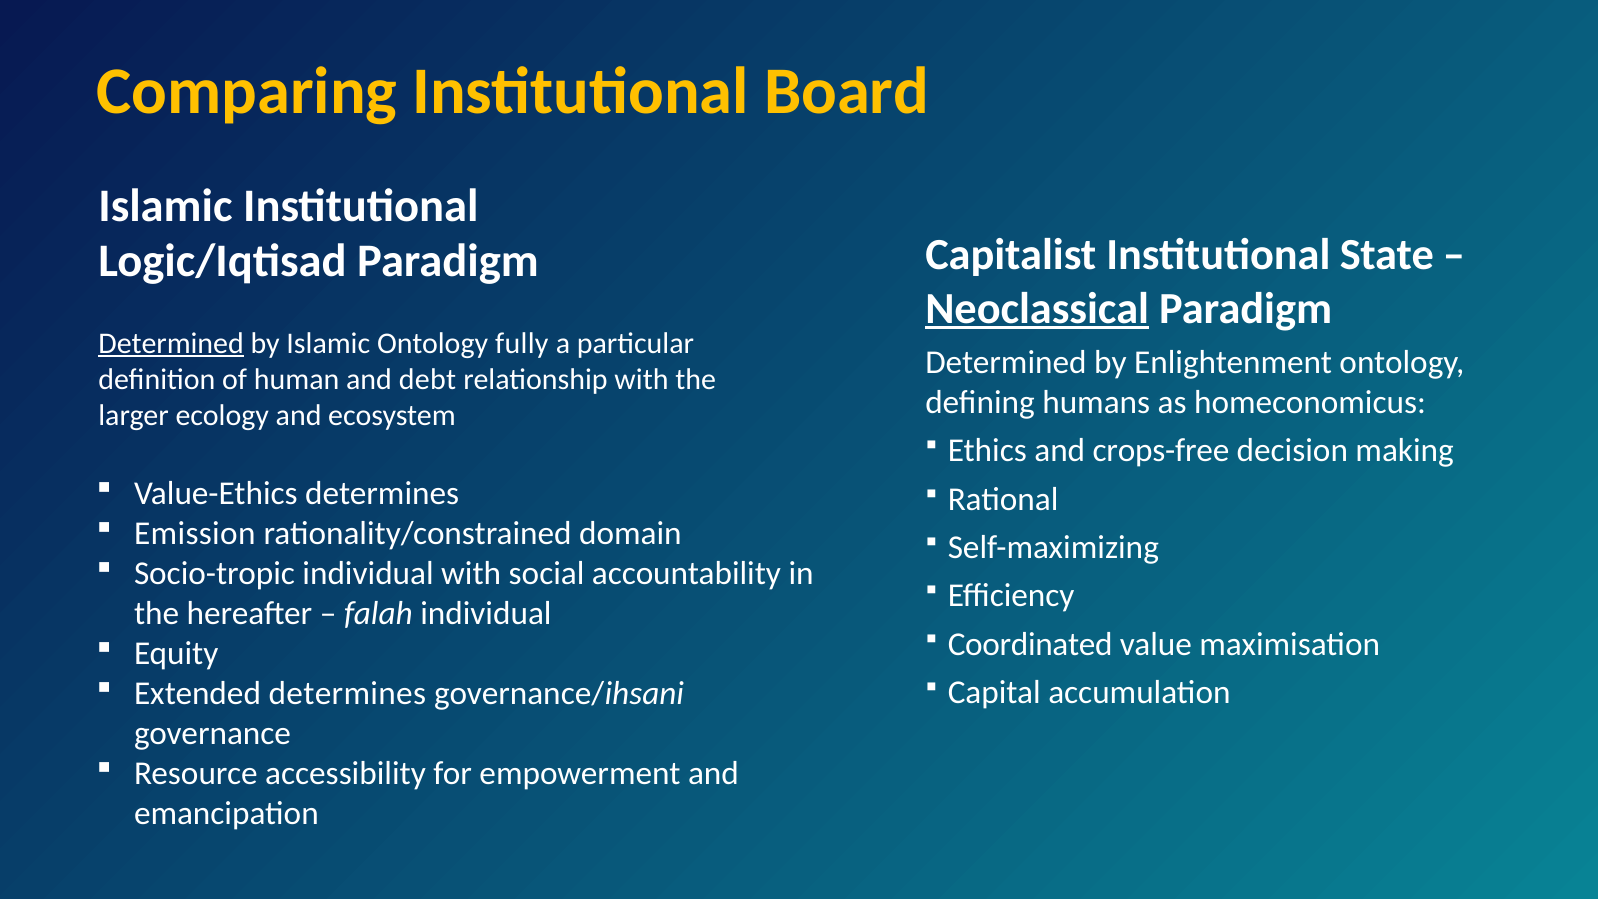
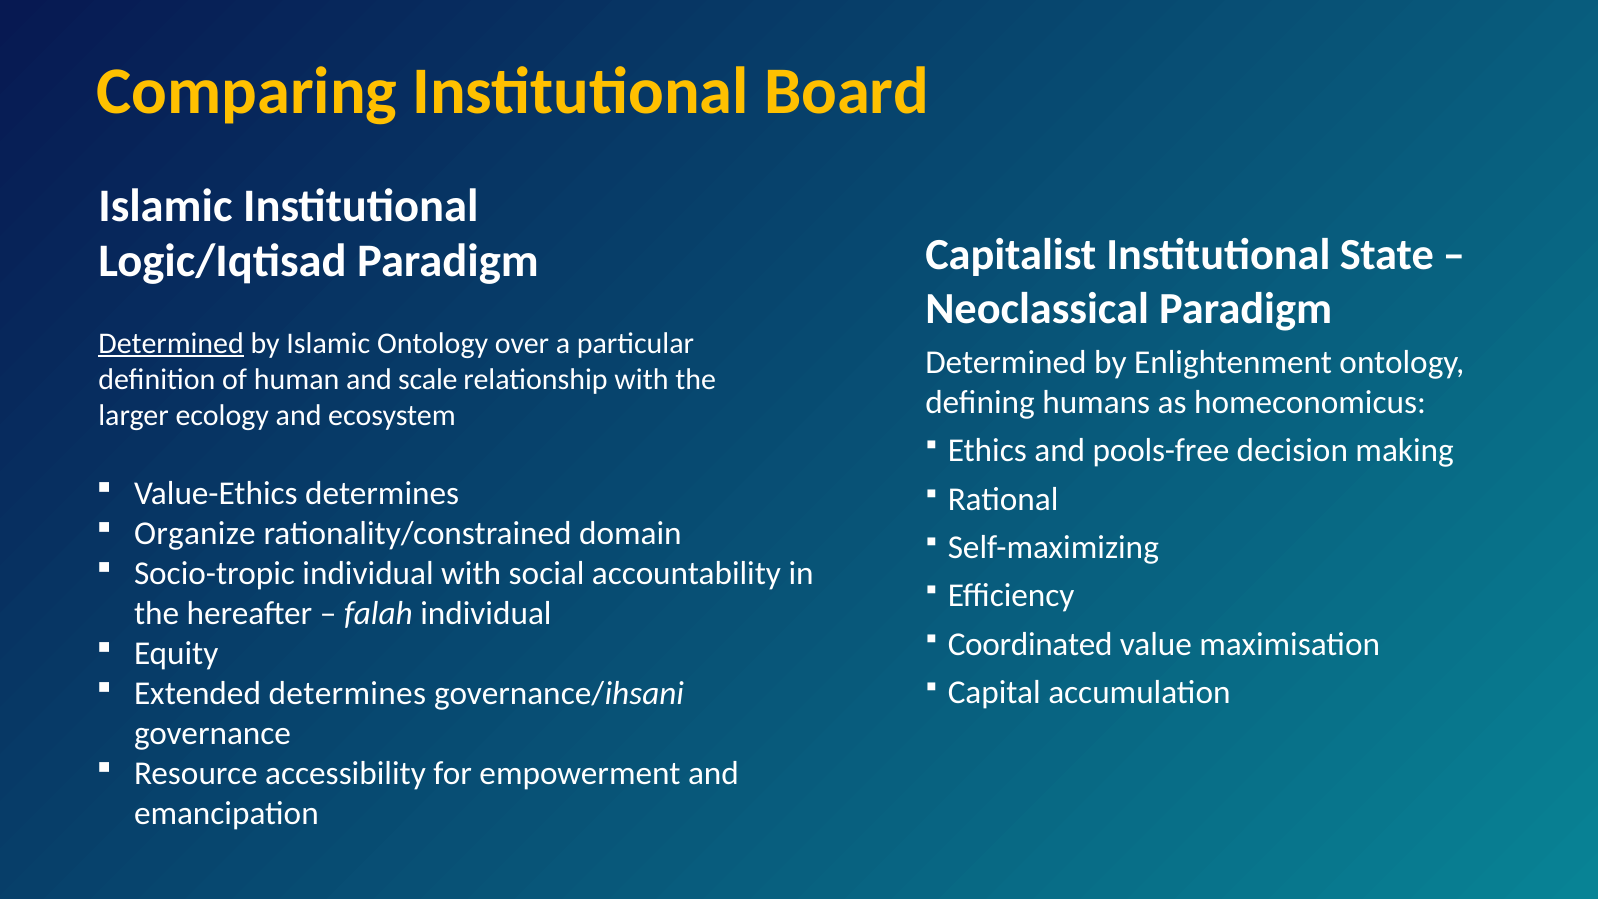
Neoclassical underline: present -> none (1037, 308)
fully: fully -> over (522, 343)
debt: debt -> scale (428, 379)
crops-free: crops-free -> pools-free (1161, 451)
Emission: Emission -> Organize (195, 534)
